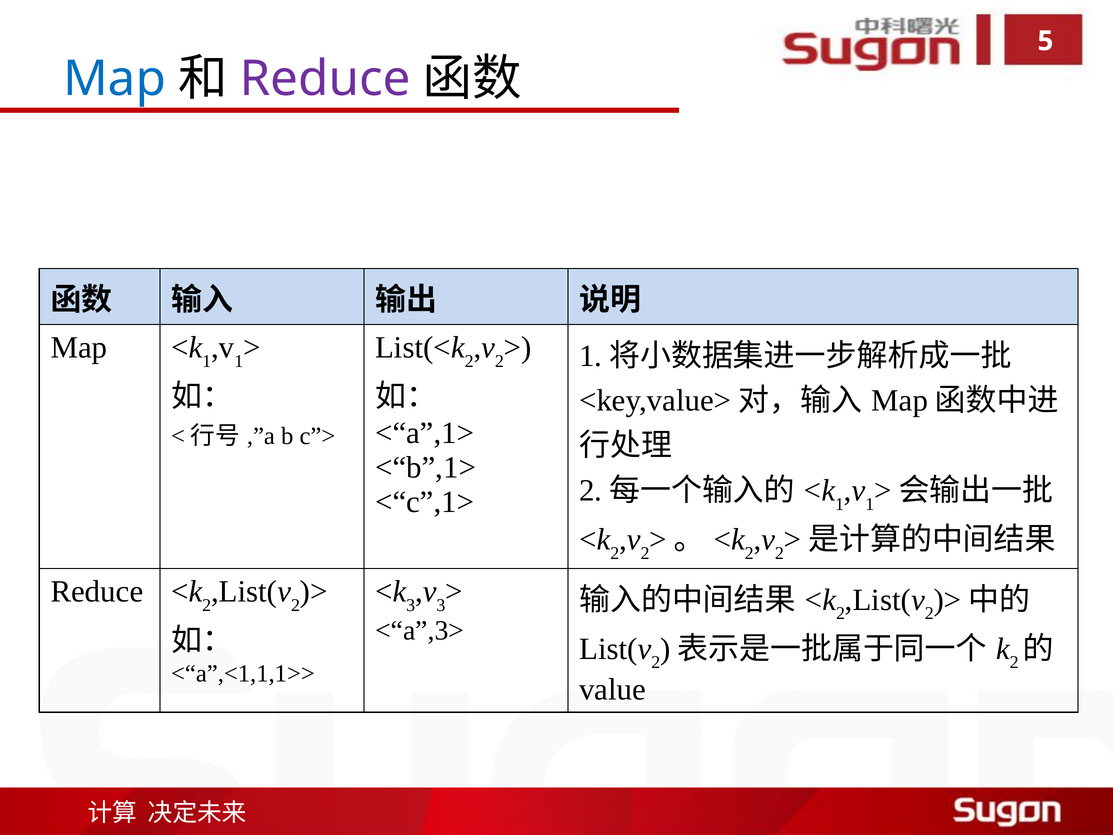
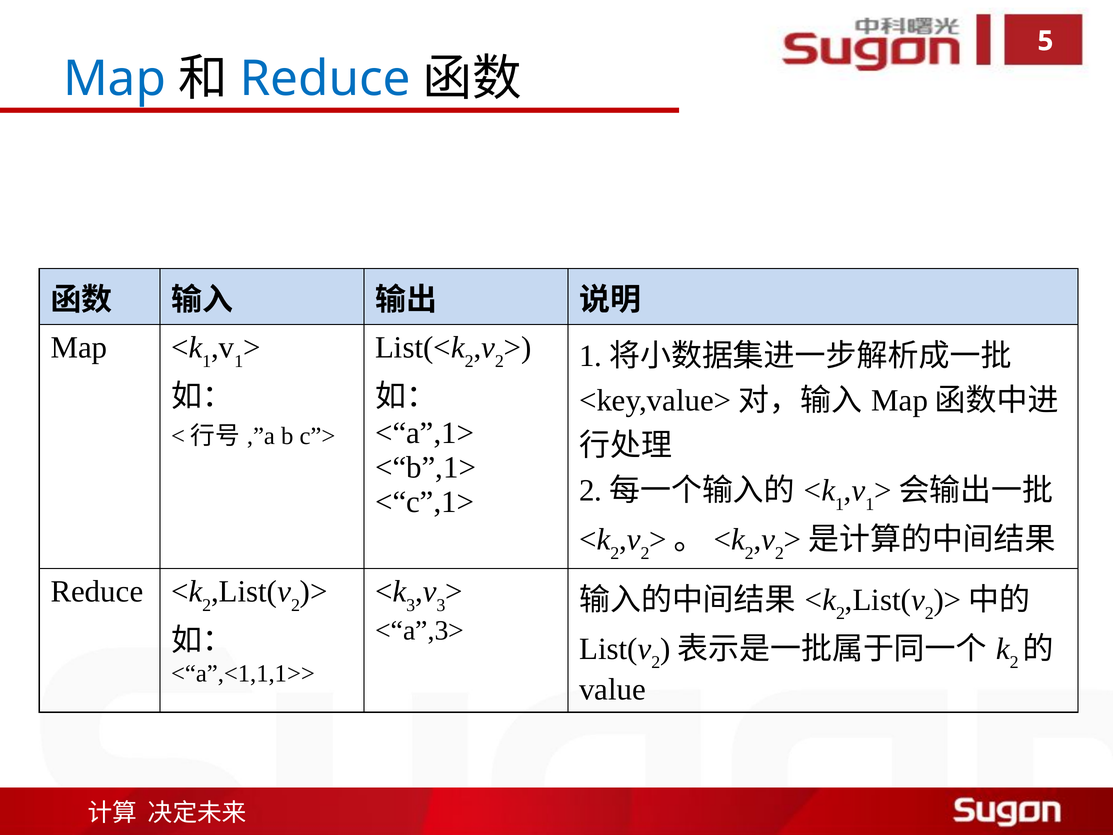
Reduce colour: purple -> blue (325, 79)
